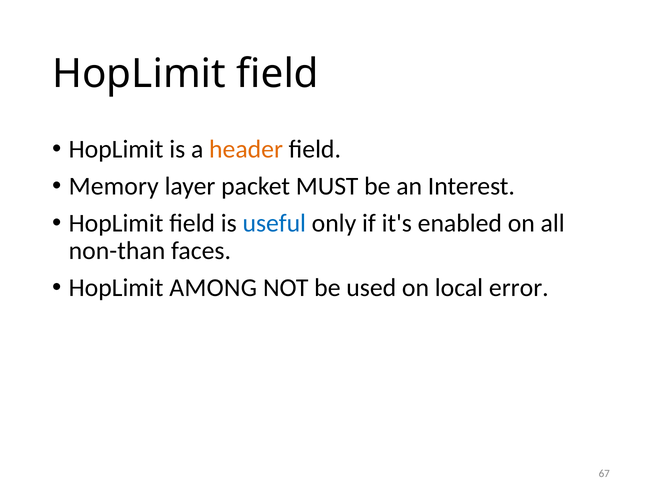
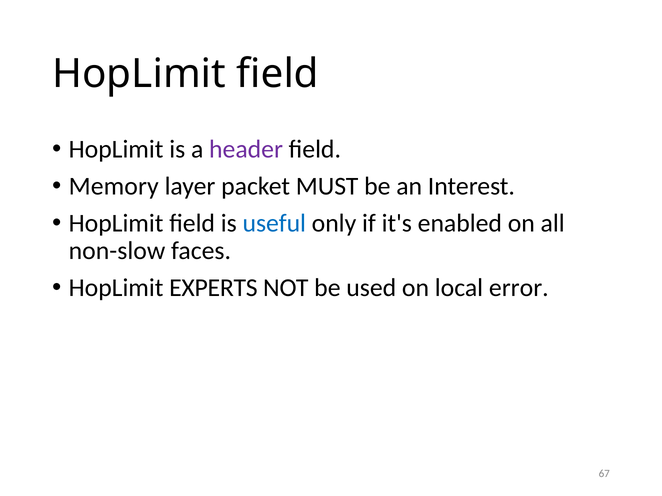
header colour: orange -> purple (246, 149)
non-than: non-than -> non-slow (117, 251)
AMONG: AMONG -> EXPERTS (213, 288)
